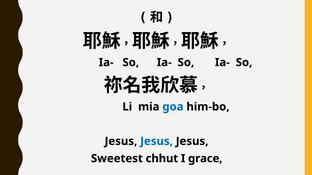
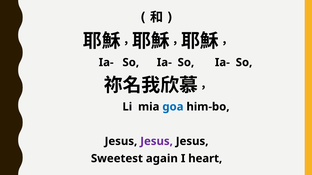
Jesus colour: blue -> purple (157, 142)
chhut: chhut -> again (162, 159)
grace: grace -> heart (205, 159)
